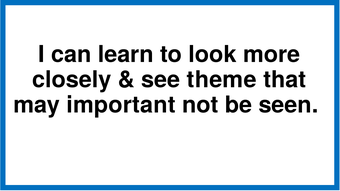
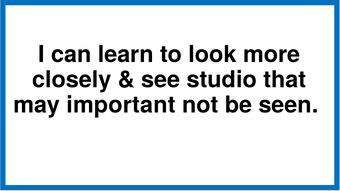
theme: theme -> studio (222, 80)
